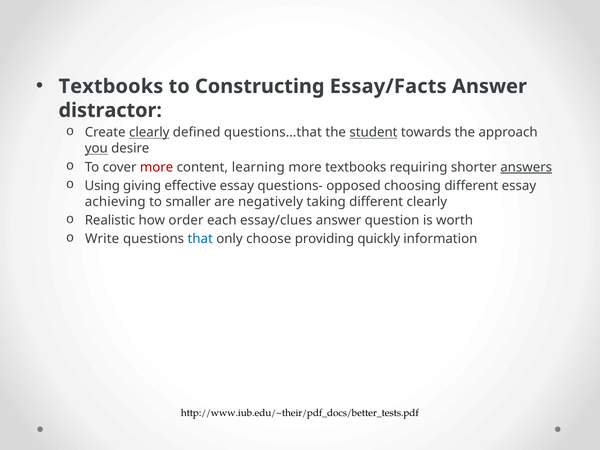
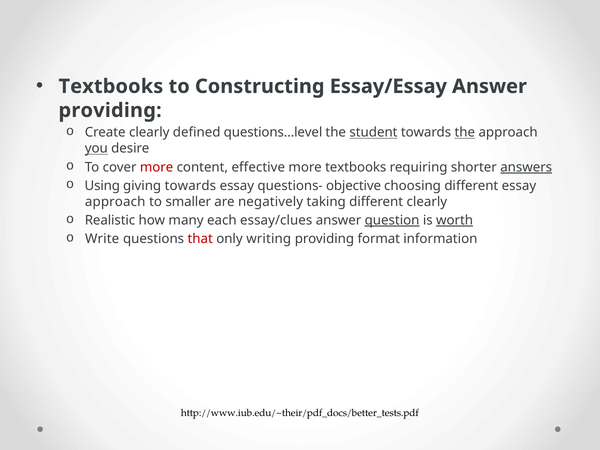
Essay/Facts: Essay/Facts -> Essay/Essay (388, 86)
distractor: distractor -> providing (110, 110)
clearly underline: present -> none (149, 133)
questions…that: questions…that -> questions…level (273, 133)
the underline: none -> present (465, 133)
learning: learning -> effective (258, 167)
giving effective: effective -> towards (190, 186)
opposed: opposed -> objective (354, 186)
achieving: achieving -> approach (115, 202)
order: order -> many (186, 220)
question underline: none -> present (392, 220)
worth underline: none -> present (455, 220)
that colour: blue -> red (200, 239)
choose: choose -> writing (269, 239)
quickly: quickly -> format (379, 239)
